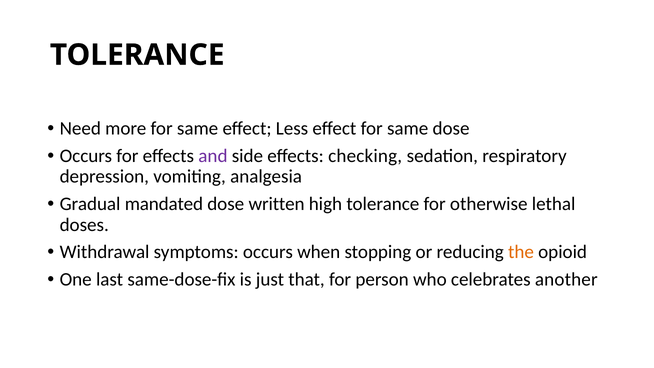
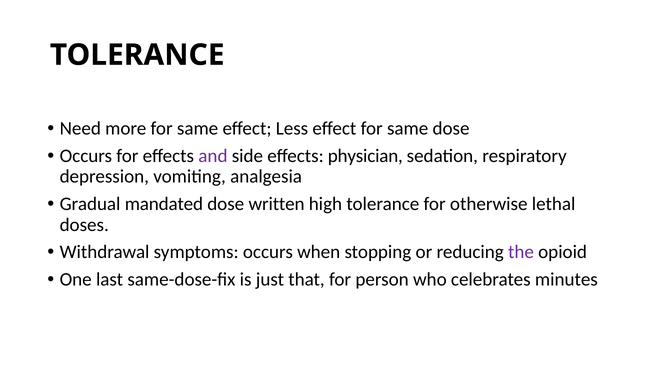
checking: checking -> physician (365, 156)
the colour: orange -> purple (521, 252)
another: another -> minutes (566, 279)
